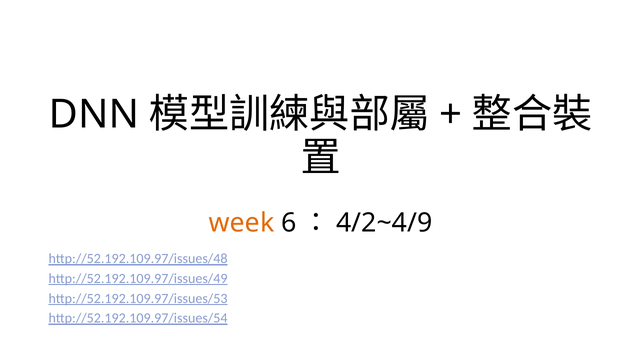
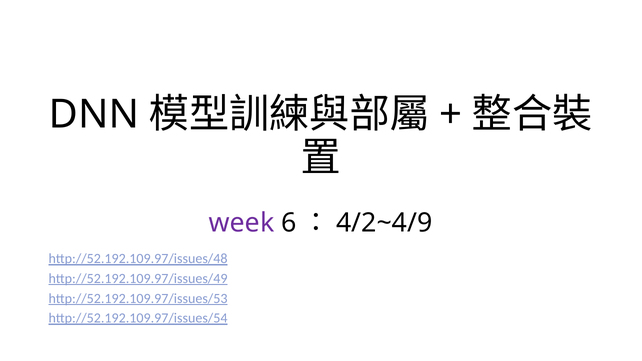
week colour: orange -> purple (242, 223)
